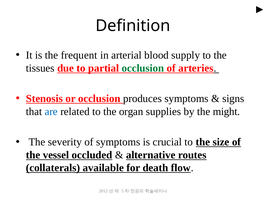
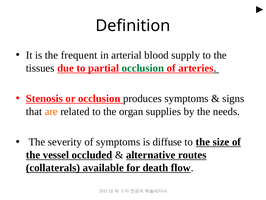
are colour: blue -> orange (51, 111)
might: might -> needs (226, 111)
crucial: crucial -> diffuse (167, 142)
